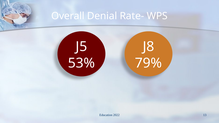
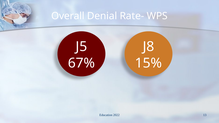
53%: 53% -> 67% (81, 63)
79%: 79% -> 15% (149, 63)
